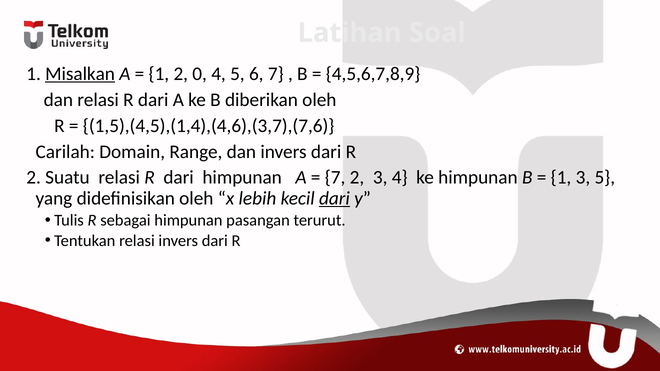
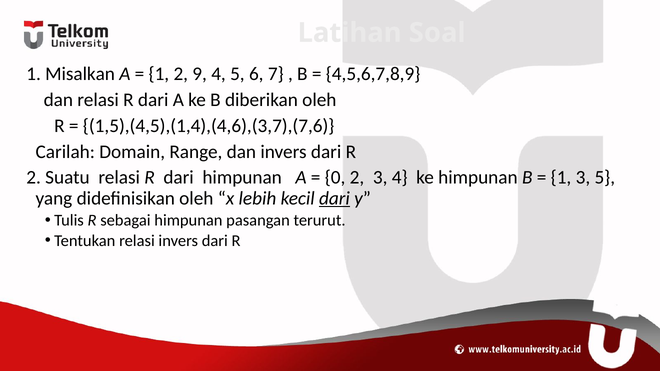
Misalkan underline: present -> none (80, 74)
0: 0 -> 9 (200, 74)
7: 7 -> 0 (335, 178)
